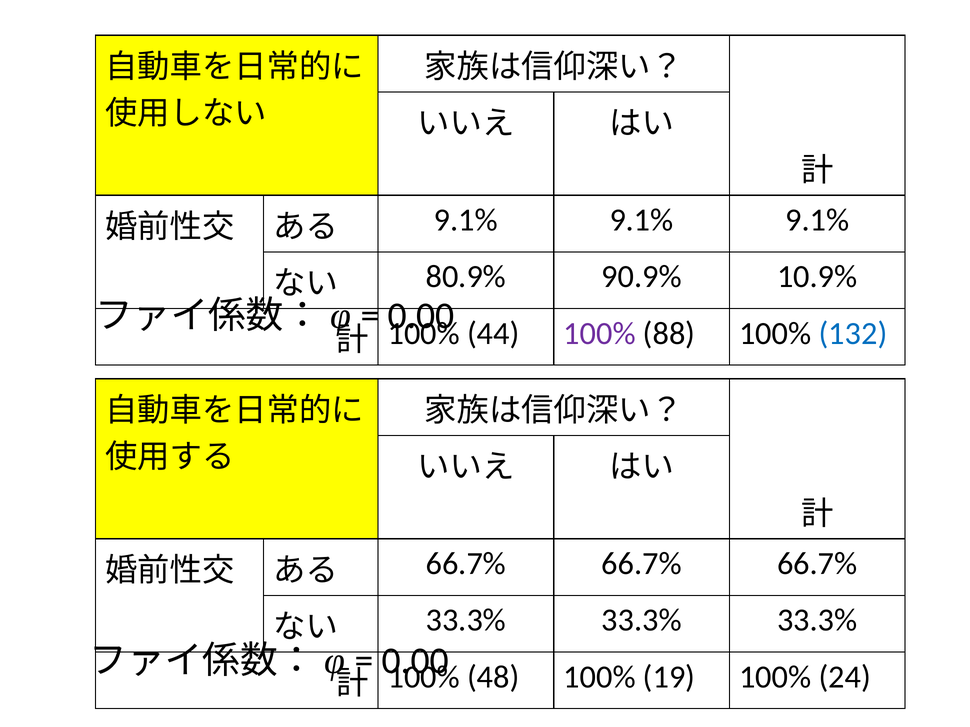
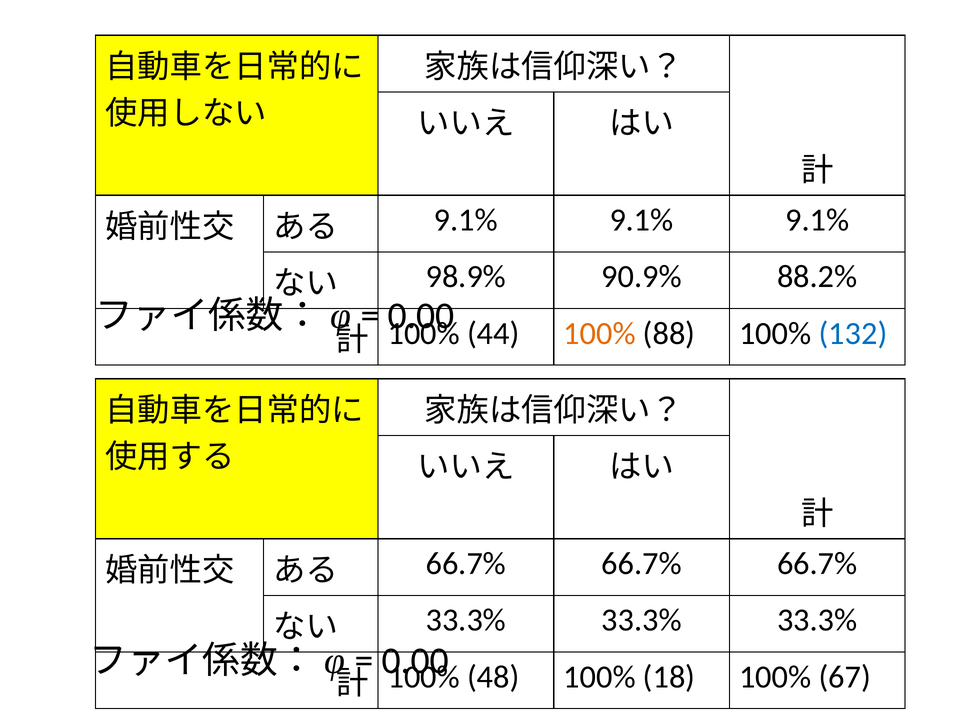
80.9%: 80.9% -> 98.9% (466, 277)
10.9%: 10.9% -> 88.2% (817, 277)
100% colour: purple -> orange (600, 334)
19: 19 -> 18 (669, 677)
24: 24 -> 67 (845, 677)
